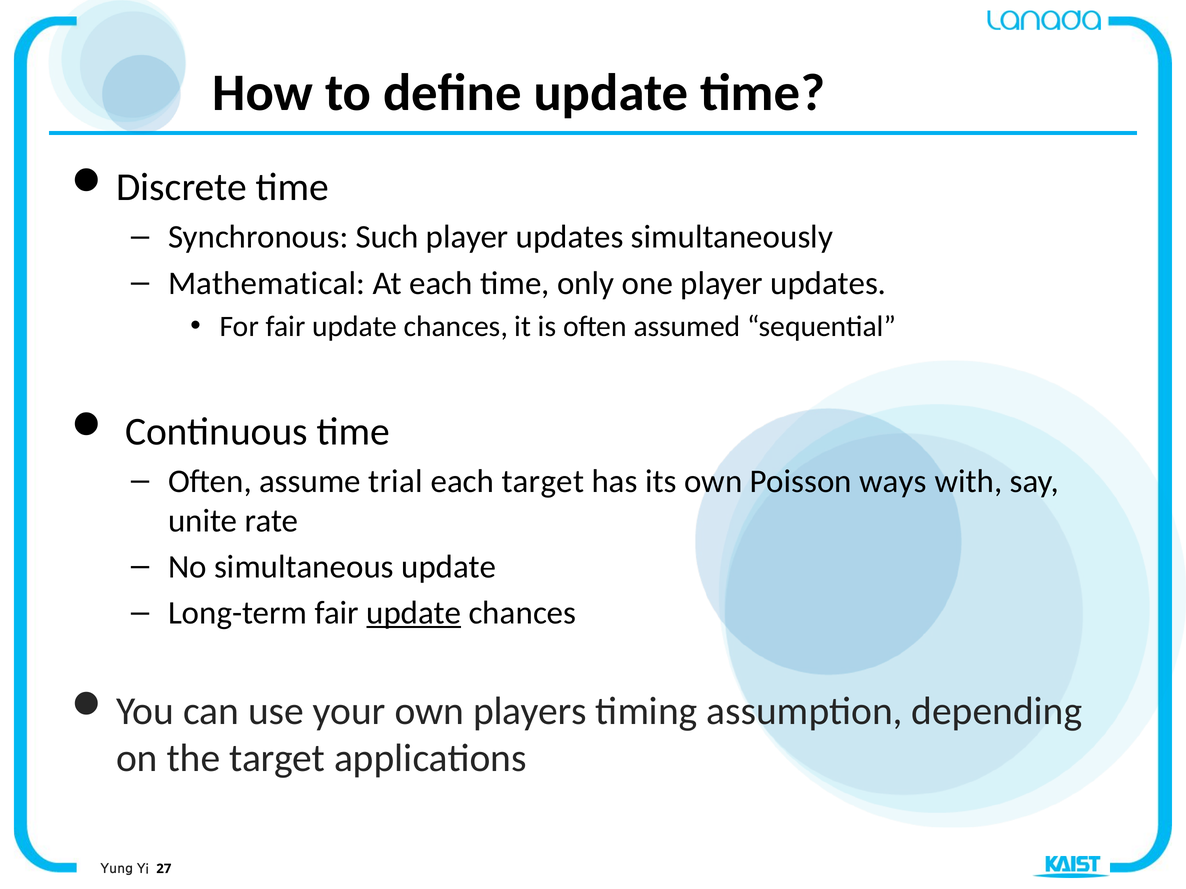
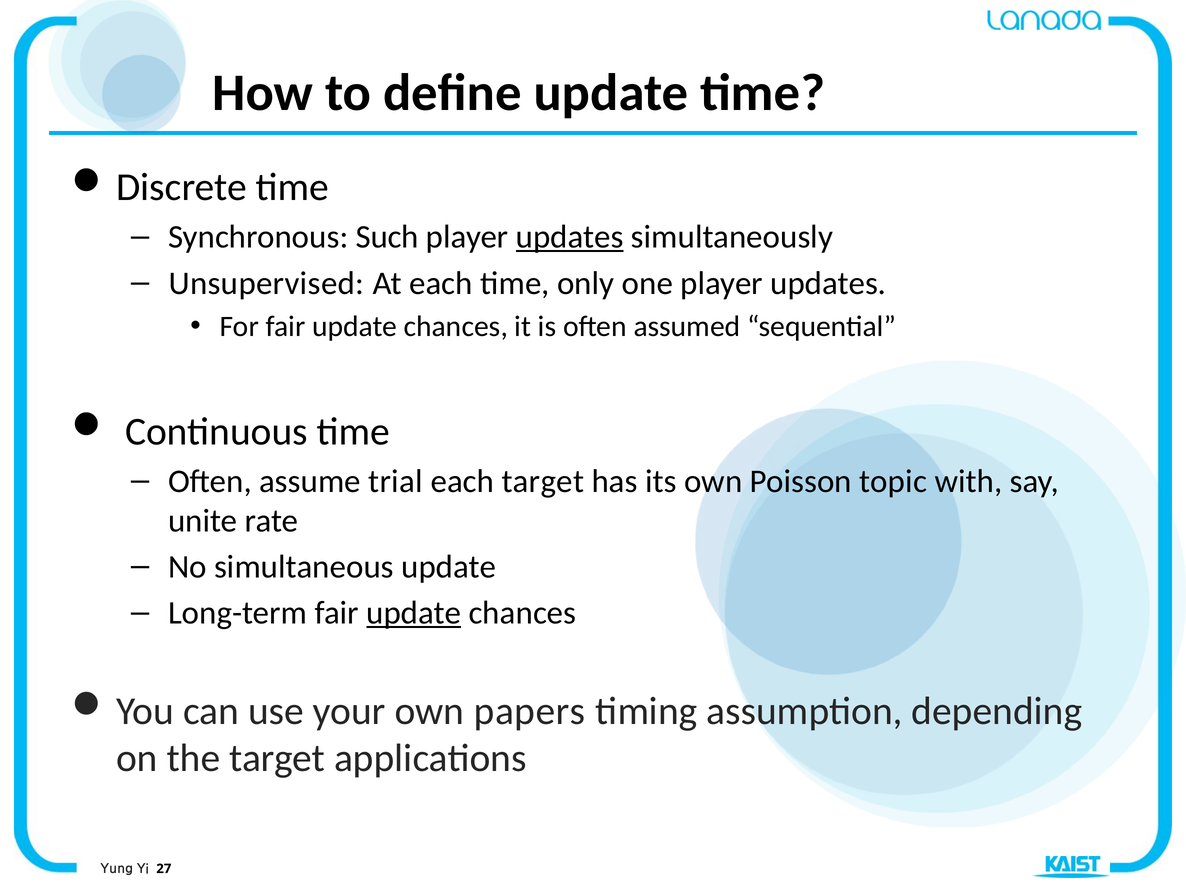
updates underline: none -> present (570, 237)
Mathematical: Mathematical -> Unsupervised (266, 283)
ways: ways -> topic (893, 482)
players: players -> papers (530, 711)
